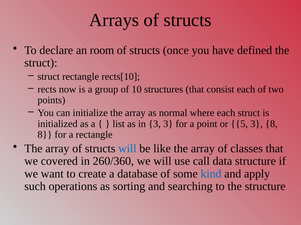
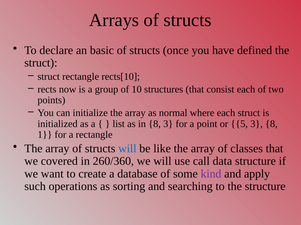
room: room -> basic (102, 50)
in 3: 3 -> 8 (155, 124)
8: 8 -> 1 (45, 135)
kind colour: blue -> purple (211, 174)
